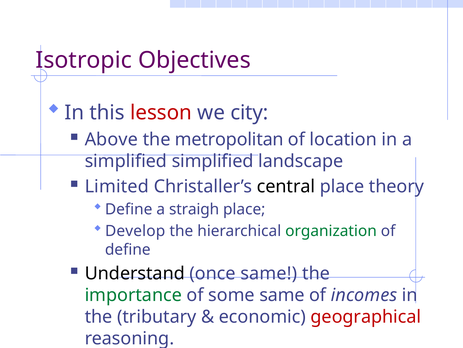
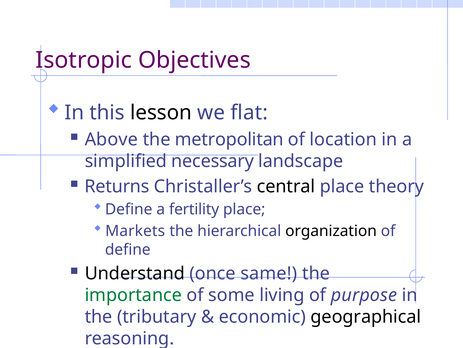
lesson colour: red -> black (161, 113)
city: city -> flat (249, 113)
simplified simplified: simplified -> necessary (213, 161)
Limited: Limited -> Returns (117, 186)
straigh: straigh -> fertility (194, 209)
Develop: Develop -> Markets (135, 231)
organization colour: green -> black (331, 231)
some same: same -> living (282, 295)
incomes: incomes -> purpose (364, 295)
geographical colour: red -> black (366, 316)
